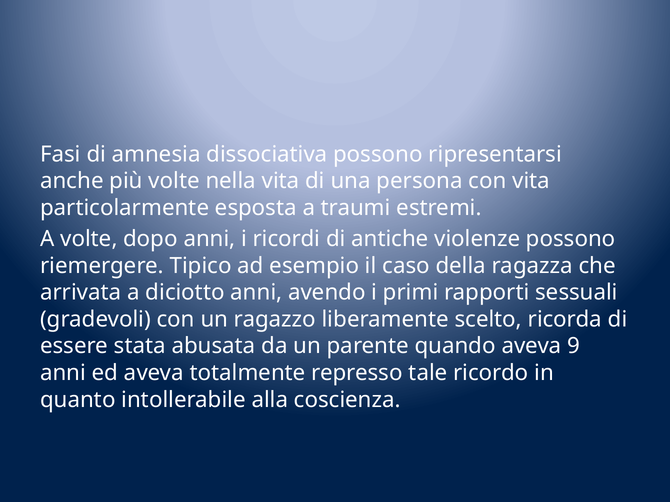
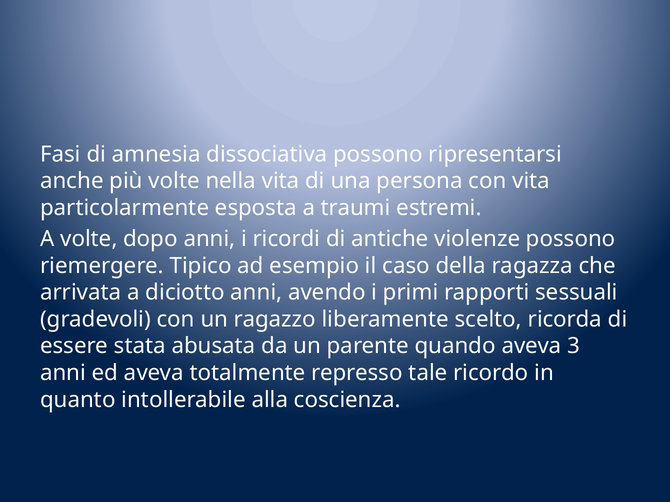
9: 9 -> 3 (574, 346)
